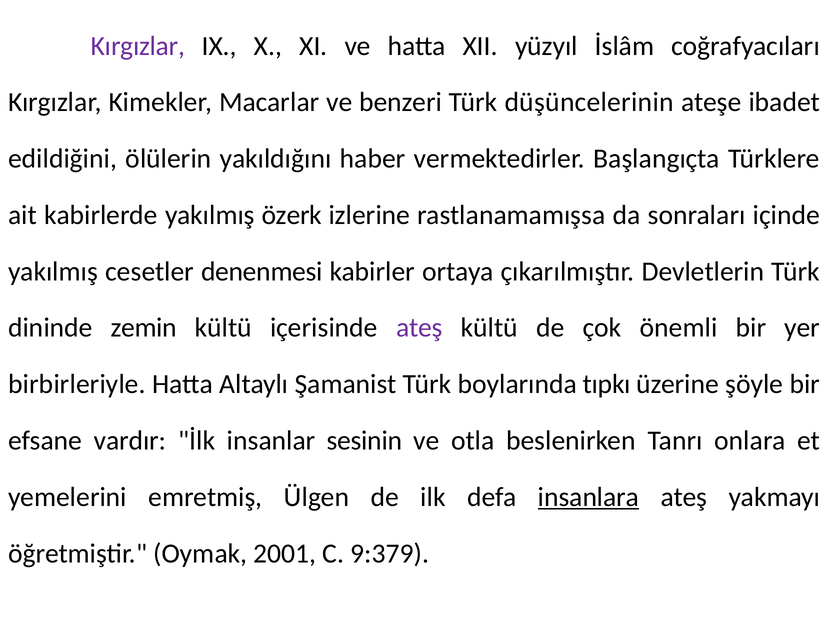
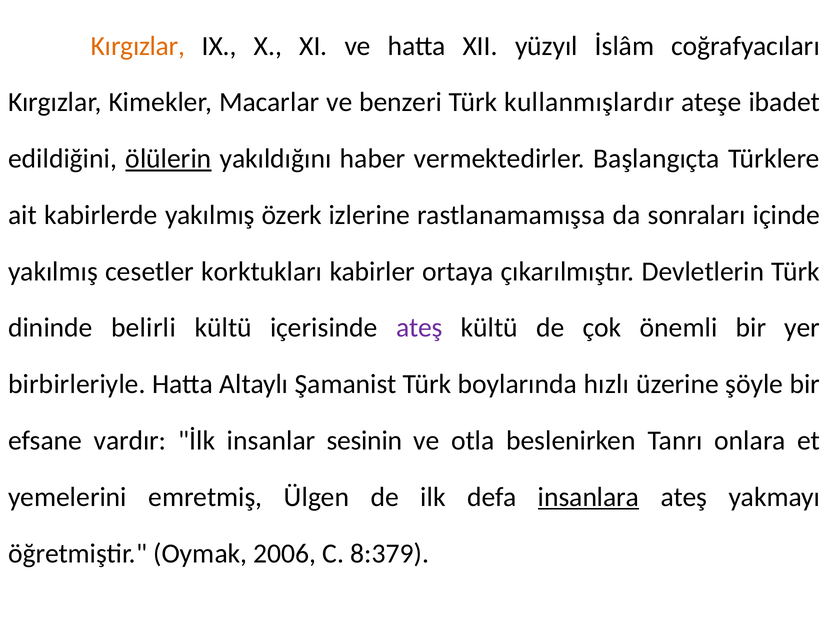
Kırgızlar colour: purple -> orange (138, 46)
düşüncelerinin: düşüncelerinin -> kullanmışlardır (589, 102)
ölülerin underline: none -> present (168, 159)
denenmesi: denenmesi -> korktukları (262, 271)
zemin: zemin -> belirli (143, 328)
tıpkı: tıpkı -> hızlı (606, 384)
2001: 2001 -> 2006 (285, 553)
9:379: 9:379 -> 8:379 (390, 553)
